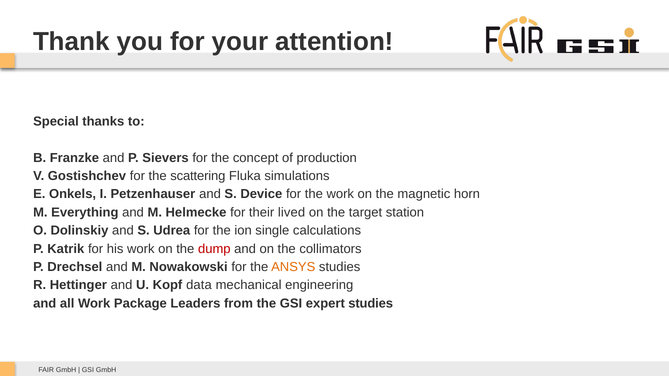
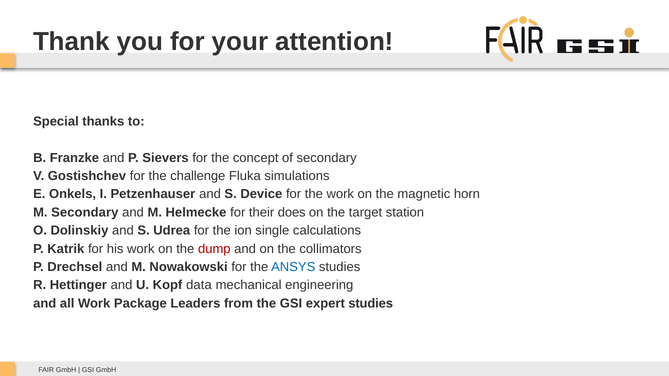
of production: production -> secondary (327, 158)
scattering: scattering -> challenge (198, 176)
M Everything: Everything -> Secondary (85, 213)
lived: lived -> does (292, 213)
ANSYS colour: orange -> blue (293, 267)
